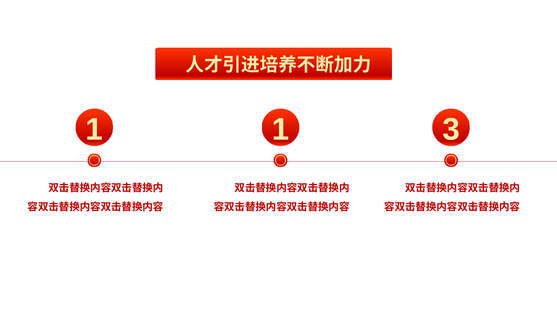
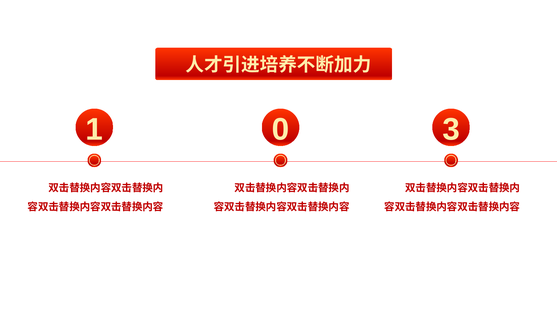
1 1: 1 -> 0 (281, 130)
